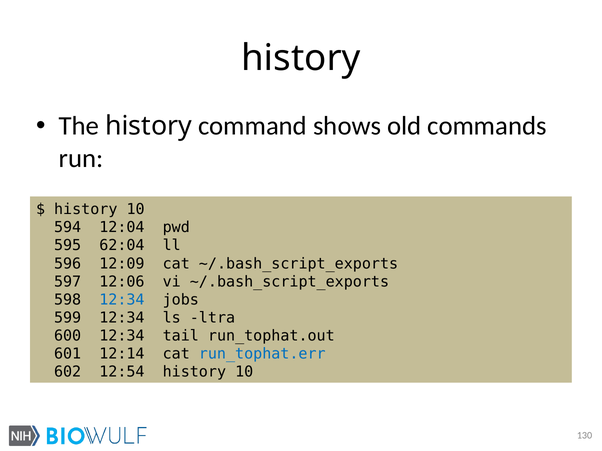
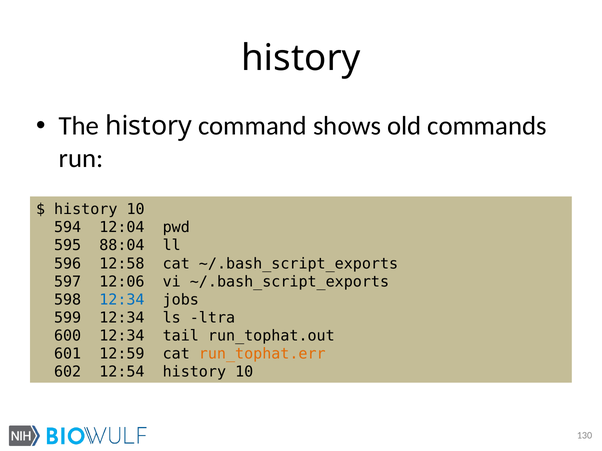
62:04: 62:04 -> 88:04 (122, 246)
12:09: 12:09 -> 12:58 (122, 264)
12:14: 12:14 -> 12:59 (122, 354)
run_tophat.err colour: blue -> orange (262, 354)
